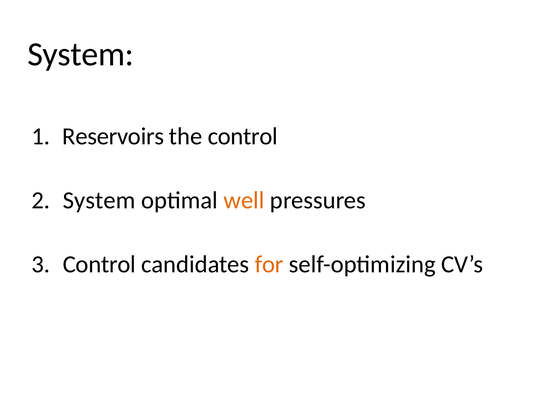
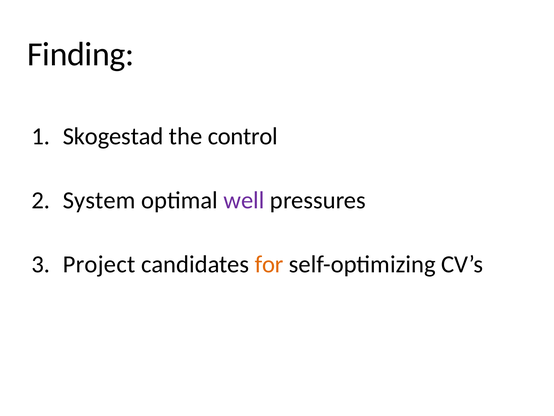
System: System -> Finding (81, 54)
Reservoirs: Reservoirs -> Skogestad (113, 136)
well colour: orange -> purple (244, 200)
Control: Control -> Project (99, 264)
